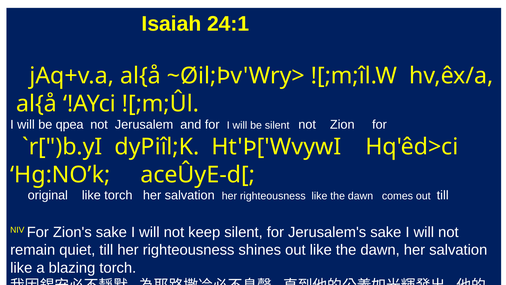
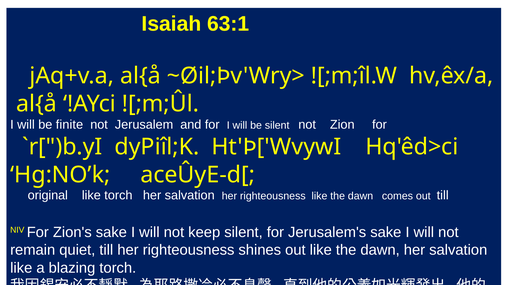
24:1: 24:1 -> 63:1 (228, 24)
qpea: qpea -> finite (69, 124)
